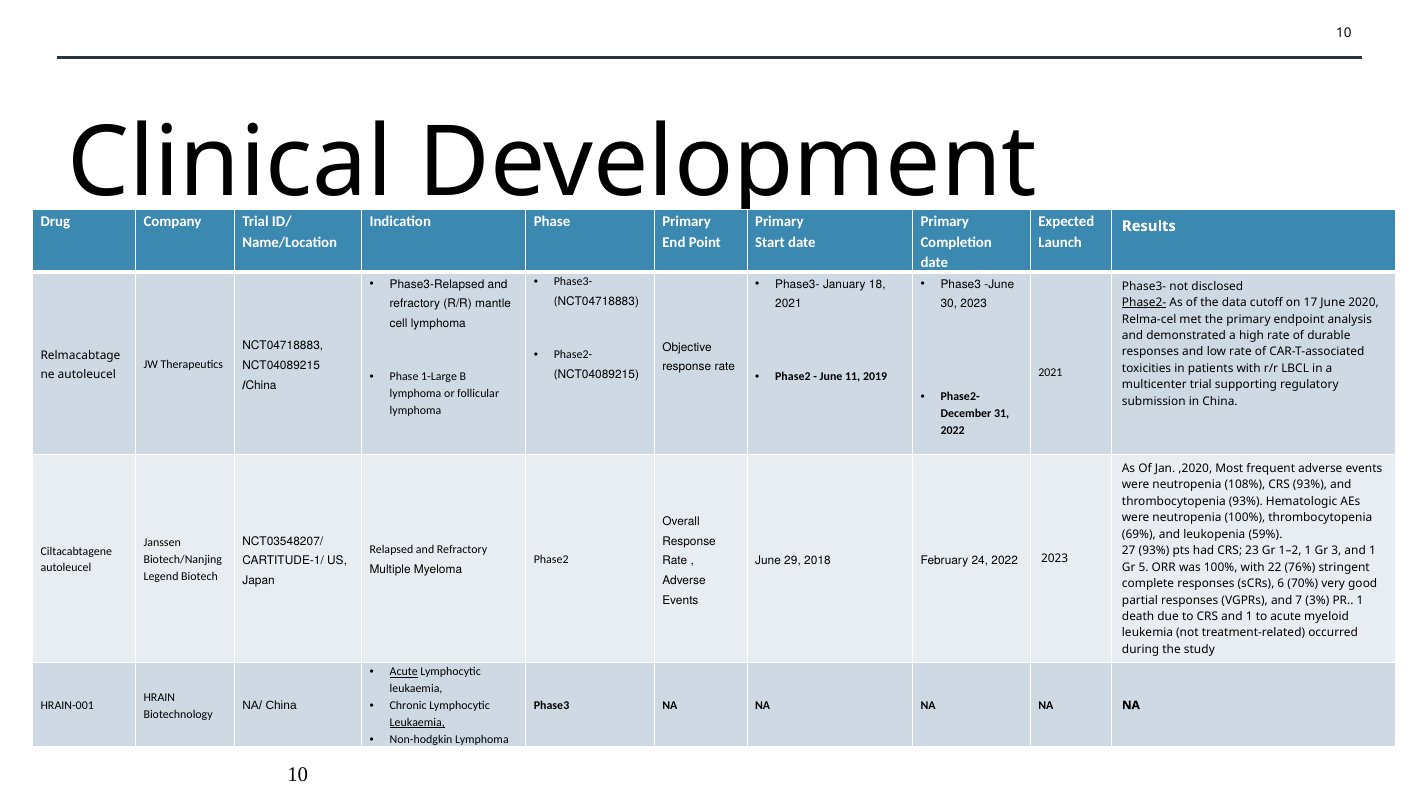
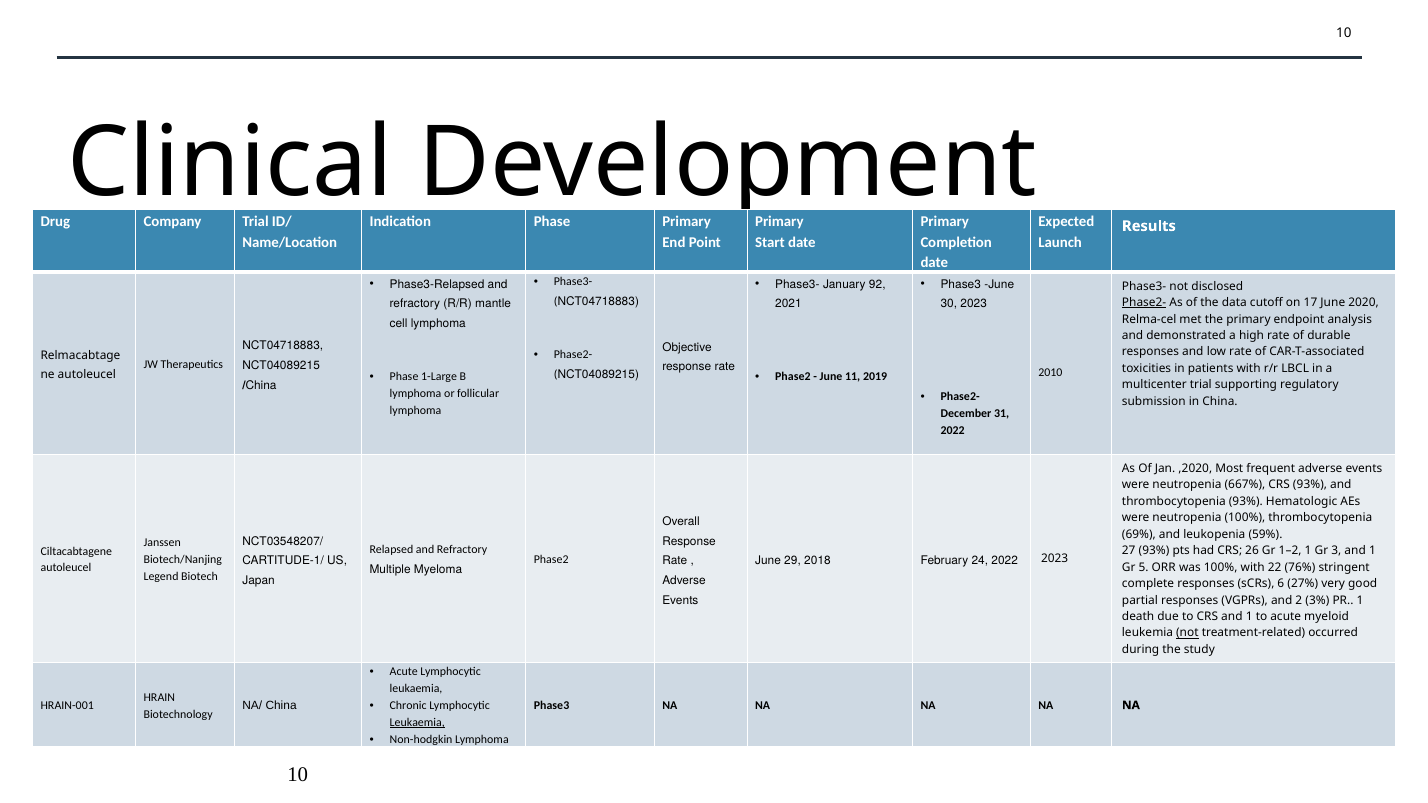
18: 18 -> 92 (877, 284)
2021: 2021 -> 2010 (1050, 373)
108%: 108% -> 667% (1245, 485)
23: 23 -> 26 (1252, 551)
70%: 70% -> 27% (1303, 584)
7: 7 -> 2 (1299, 600)
not underline: none -> present (1187, 633)
Acute underline: present -> none (404, 672)
